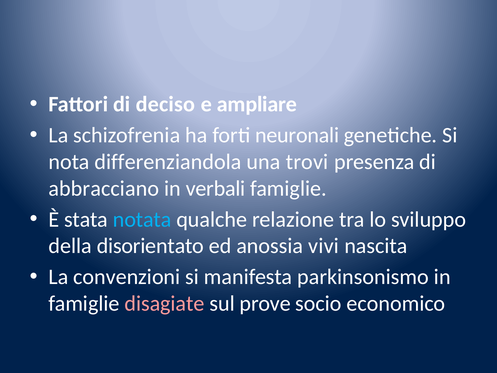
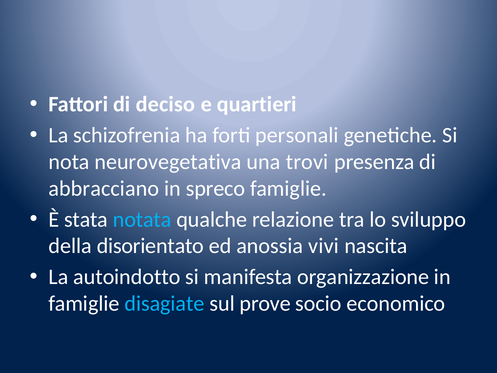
ampliare: ampliare -> quartieri (257, 104)
neuronali: neuronali -> personali (297, 135)
differenziandola: differenziandola -> neurovegetativa (168, 162)
verbali: verbali -> spreco (216, 188)
convenzioni: convenzioni -> autoindotto (127, 277)
parkinsonismo: parkinsonismo -> organizzazione (363, 277)
disagiate colour: pink -> light blue (165, 303)
